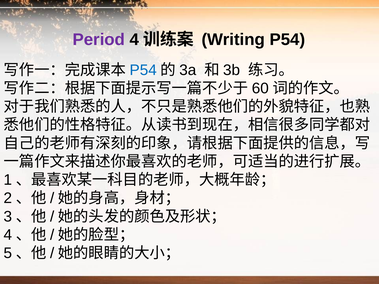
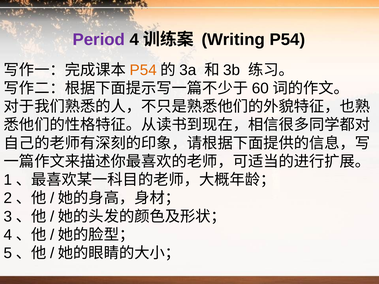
P54 colour: blue -> orange (143, 70)
